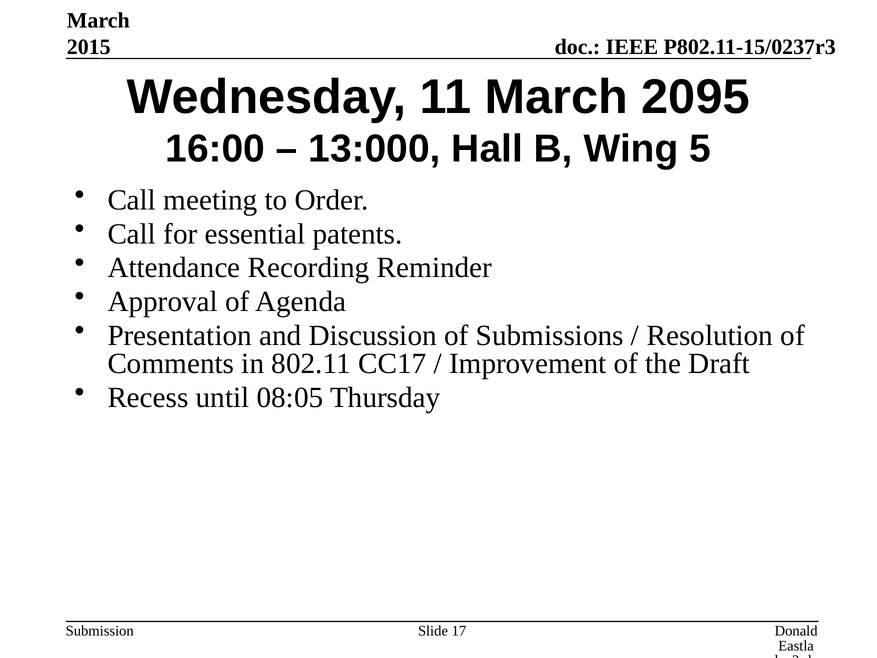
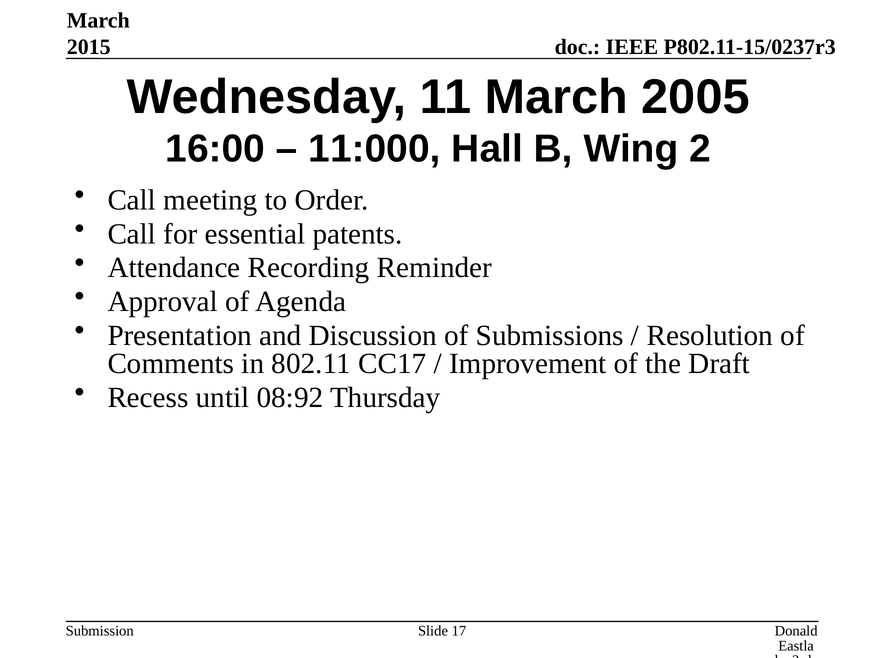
2095: 2095 -> 2005 (696, 97)
13:000: 13:000 -> 11:000 (375, 149)
5: 5 -> 2 (700, 149)
08:05: 08:05 -> 08:92 (290, 398)
